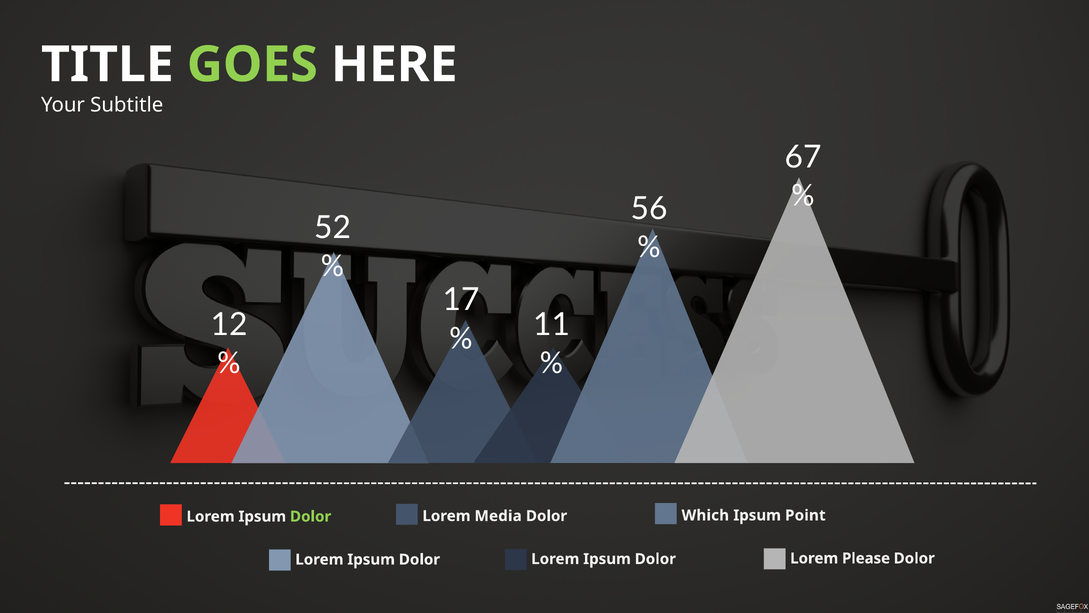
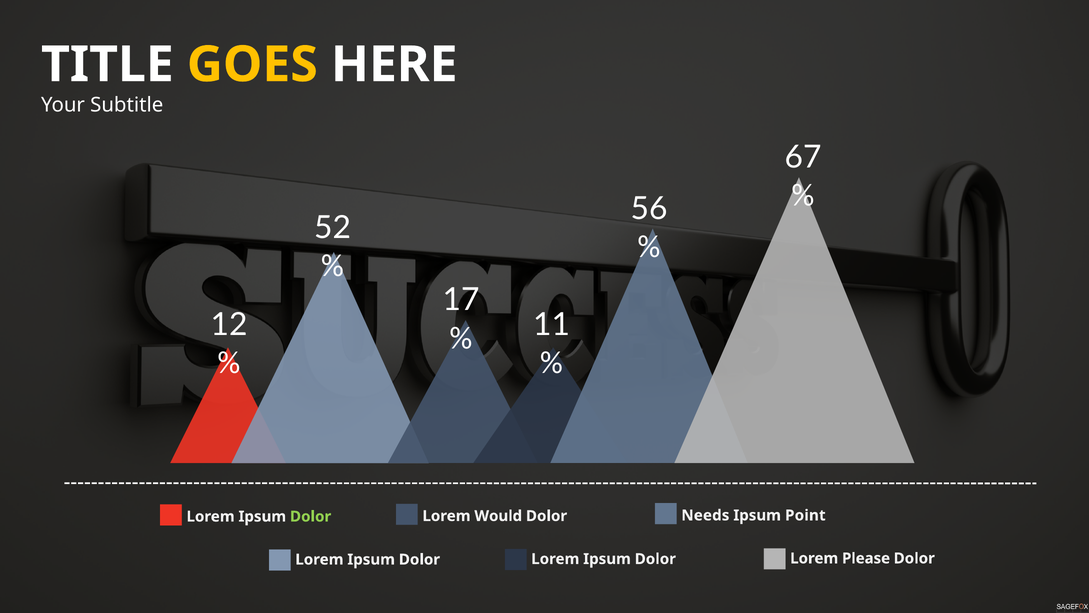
GOES colour: light green -> yellow (252, 65)
Which: Which -> Needs (705, 515)
Media: Media -> Would (498, 516)
